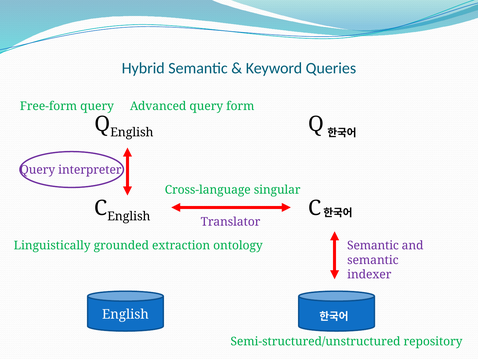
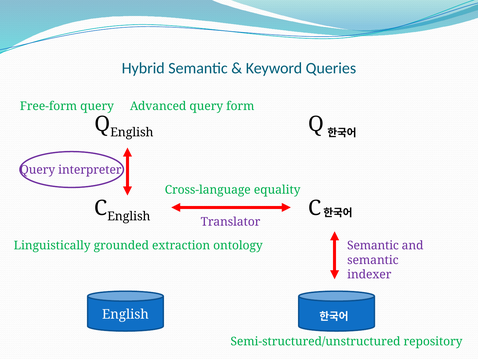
singular: singular -> equality (277, 190)
